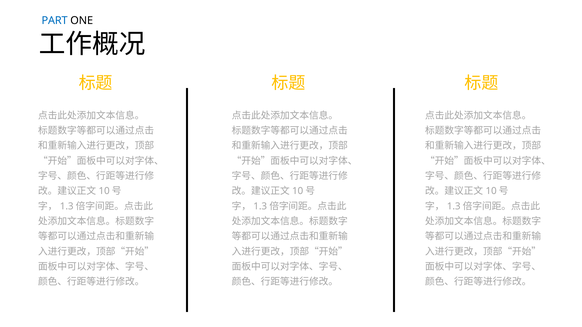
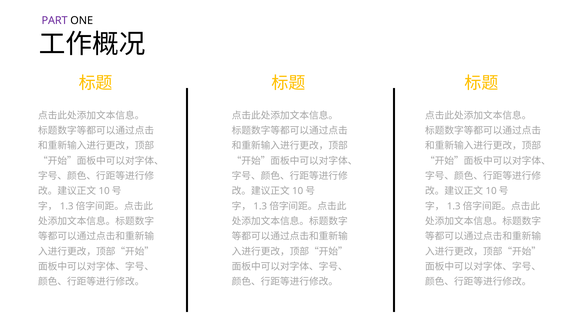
PART colour: blue -> purple (55, 21)
